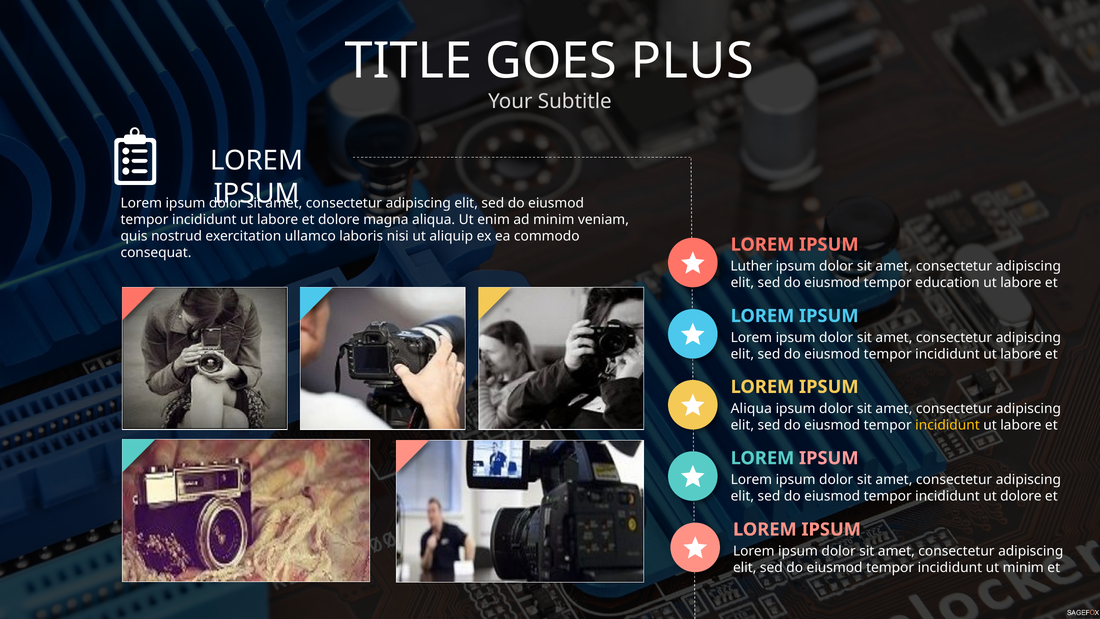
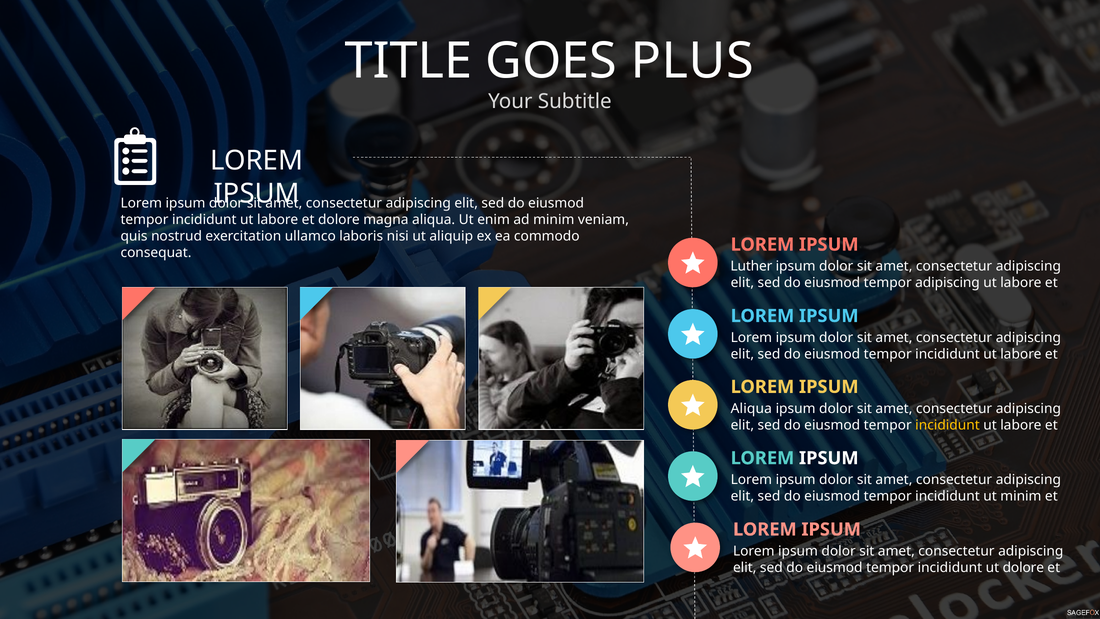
tempor education: education -> adipiscing (948, 283)
IPSUM colour: pink -> white (829, 458)
ut dolore: dolore -> minim (1021, 496)
ut minim: minim -> dolore (1023, 567)
